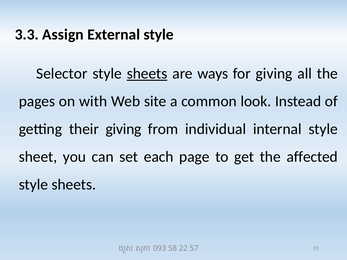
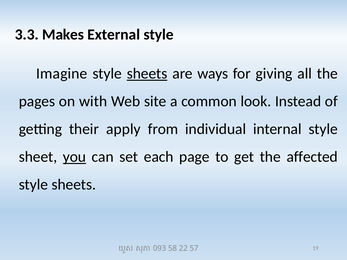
Assign: Assign -> Makes (63, 35)
Selector: Selector -> Imagine (62, 74)
their giving: giving -> apply (123, 129)
you underline: none -> present (74, 157)
